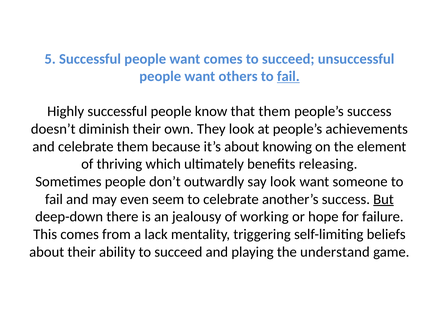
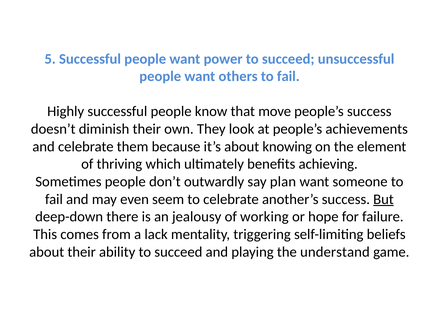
want comes: comes -> power (223, 59)
fail underline: present -> none (288, 76)
that them: them -> move (275, 112)
releasing: releasing -> achieving (328, 164)
say look: look -> plan (283, 182)
